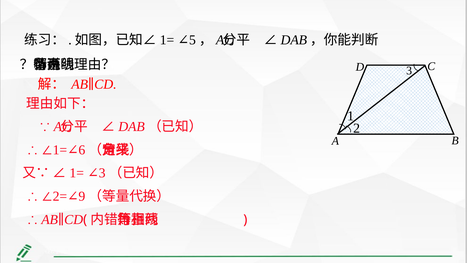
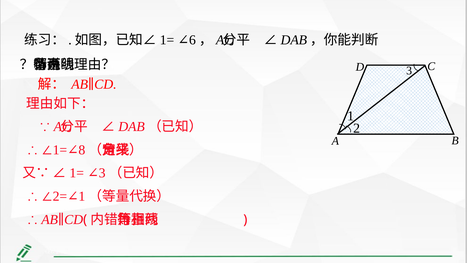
5: 5 -> 6 (192, 40)
6: 6 -> 8 (82, 150)
9: 9 -> 1 (82, 196)
